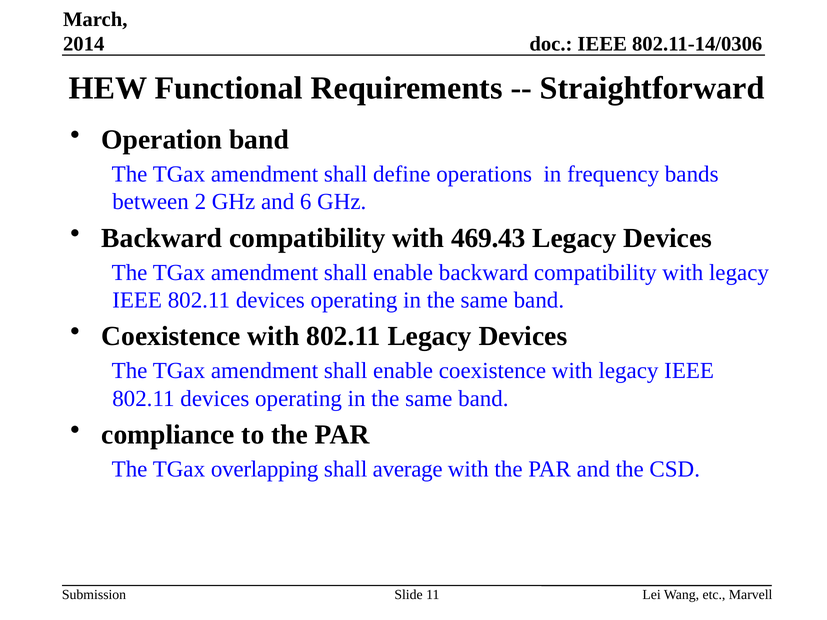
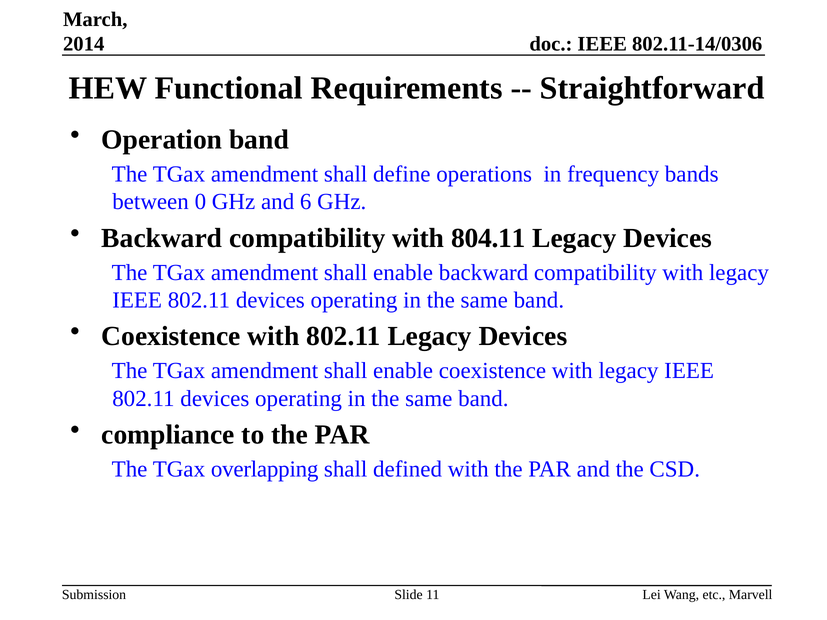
2: 2 -> 0 (200, 202)
469.43: 469.43 -> 804.11 (488, 238)
average: average -> defined (408, 469)
